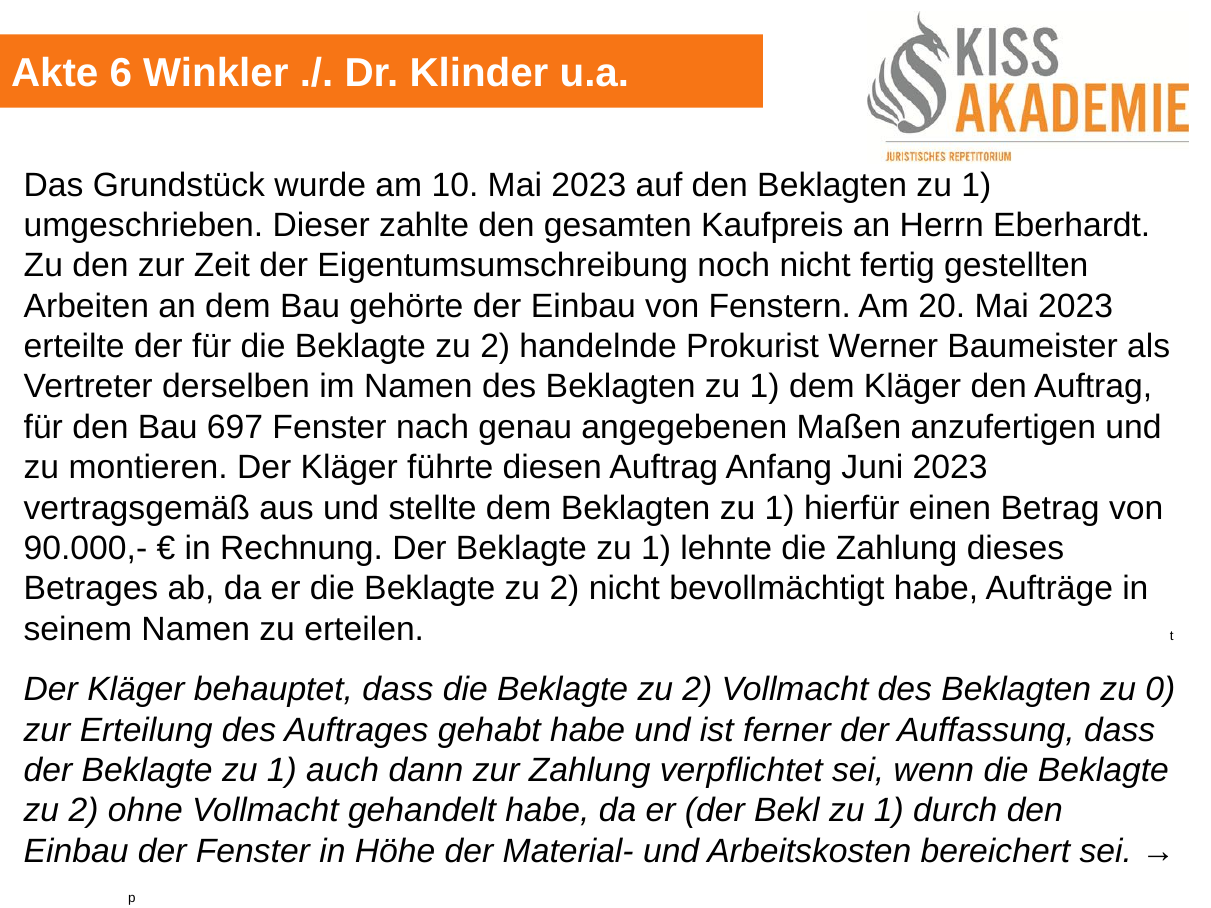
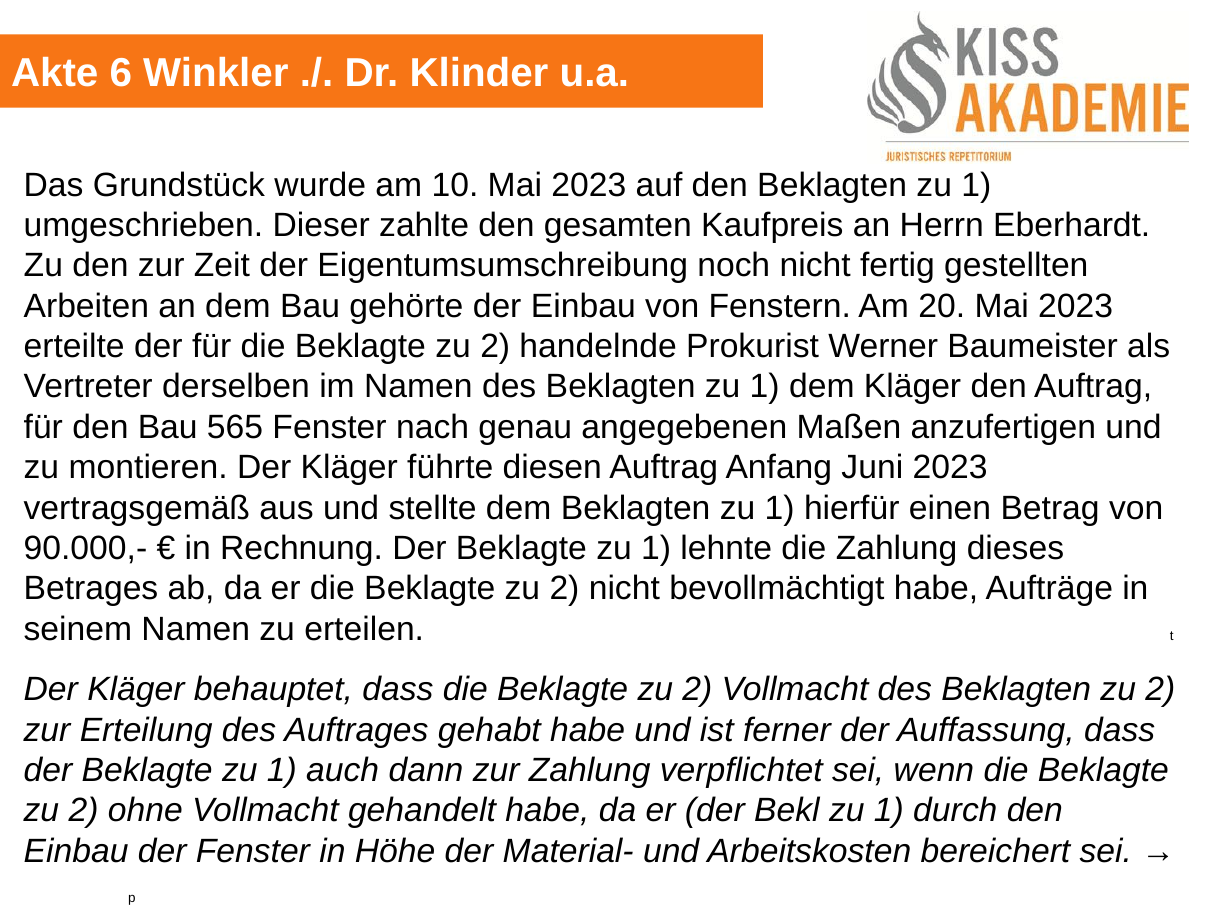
697: 697 -> 565 (235, 427)
Beklagten zu 0: 0 -> 2 (1160, 690)
